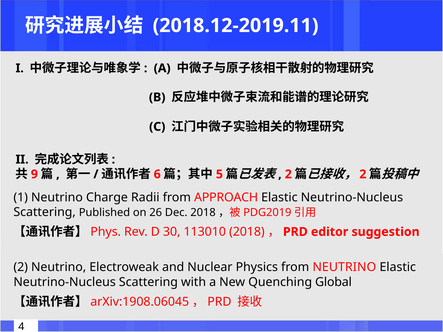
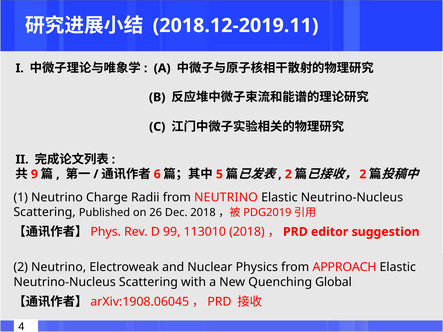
from APPROACH: APPROACH -> NEUTRINO (226, 198)
30: 30 -> 99 (172, 232)
from NEUTRINO: NEUTRINO -> APPROACH (344, 267)
